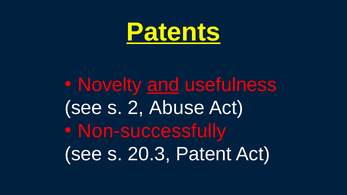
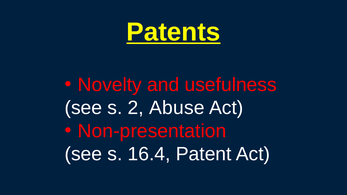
and underline: present -> none (163, 85)
Non-successfully: Non-successfully -> Non-presentation (152, 131)
20.3: 20.3 -> 16.4 (149, 154)
